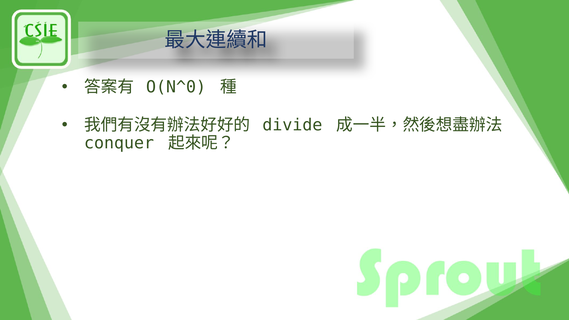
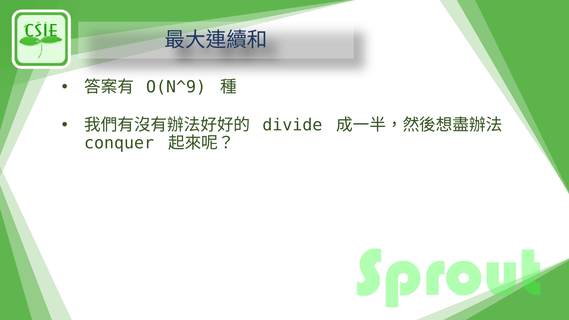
O(N^0: O(N^0 -> O(N^9 (176, 87)
